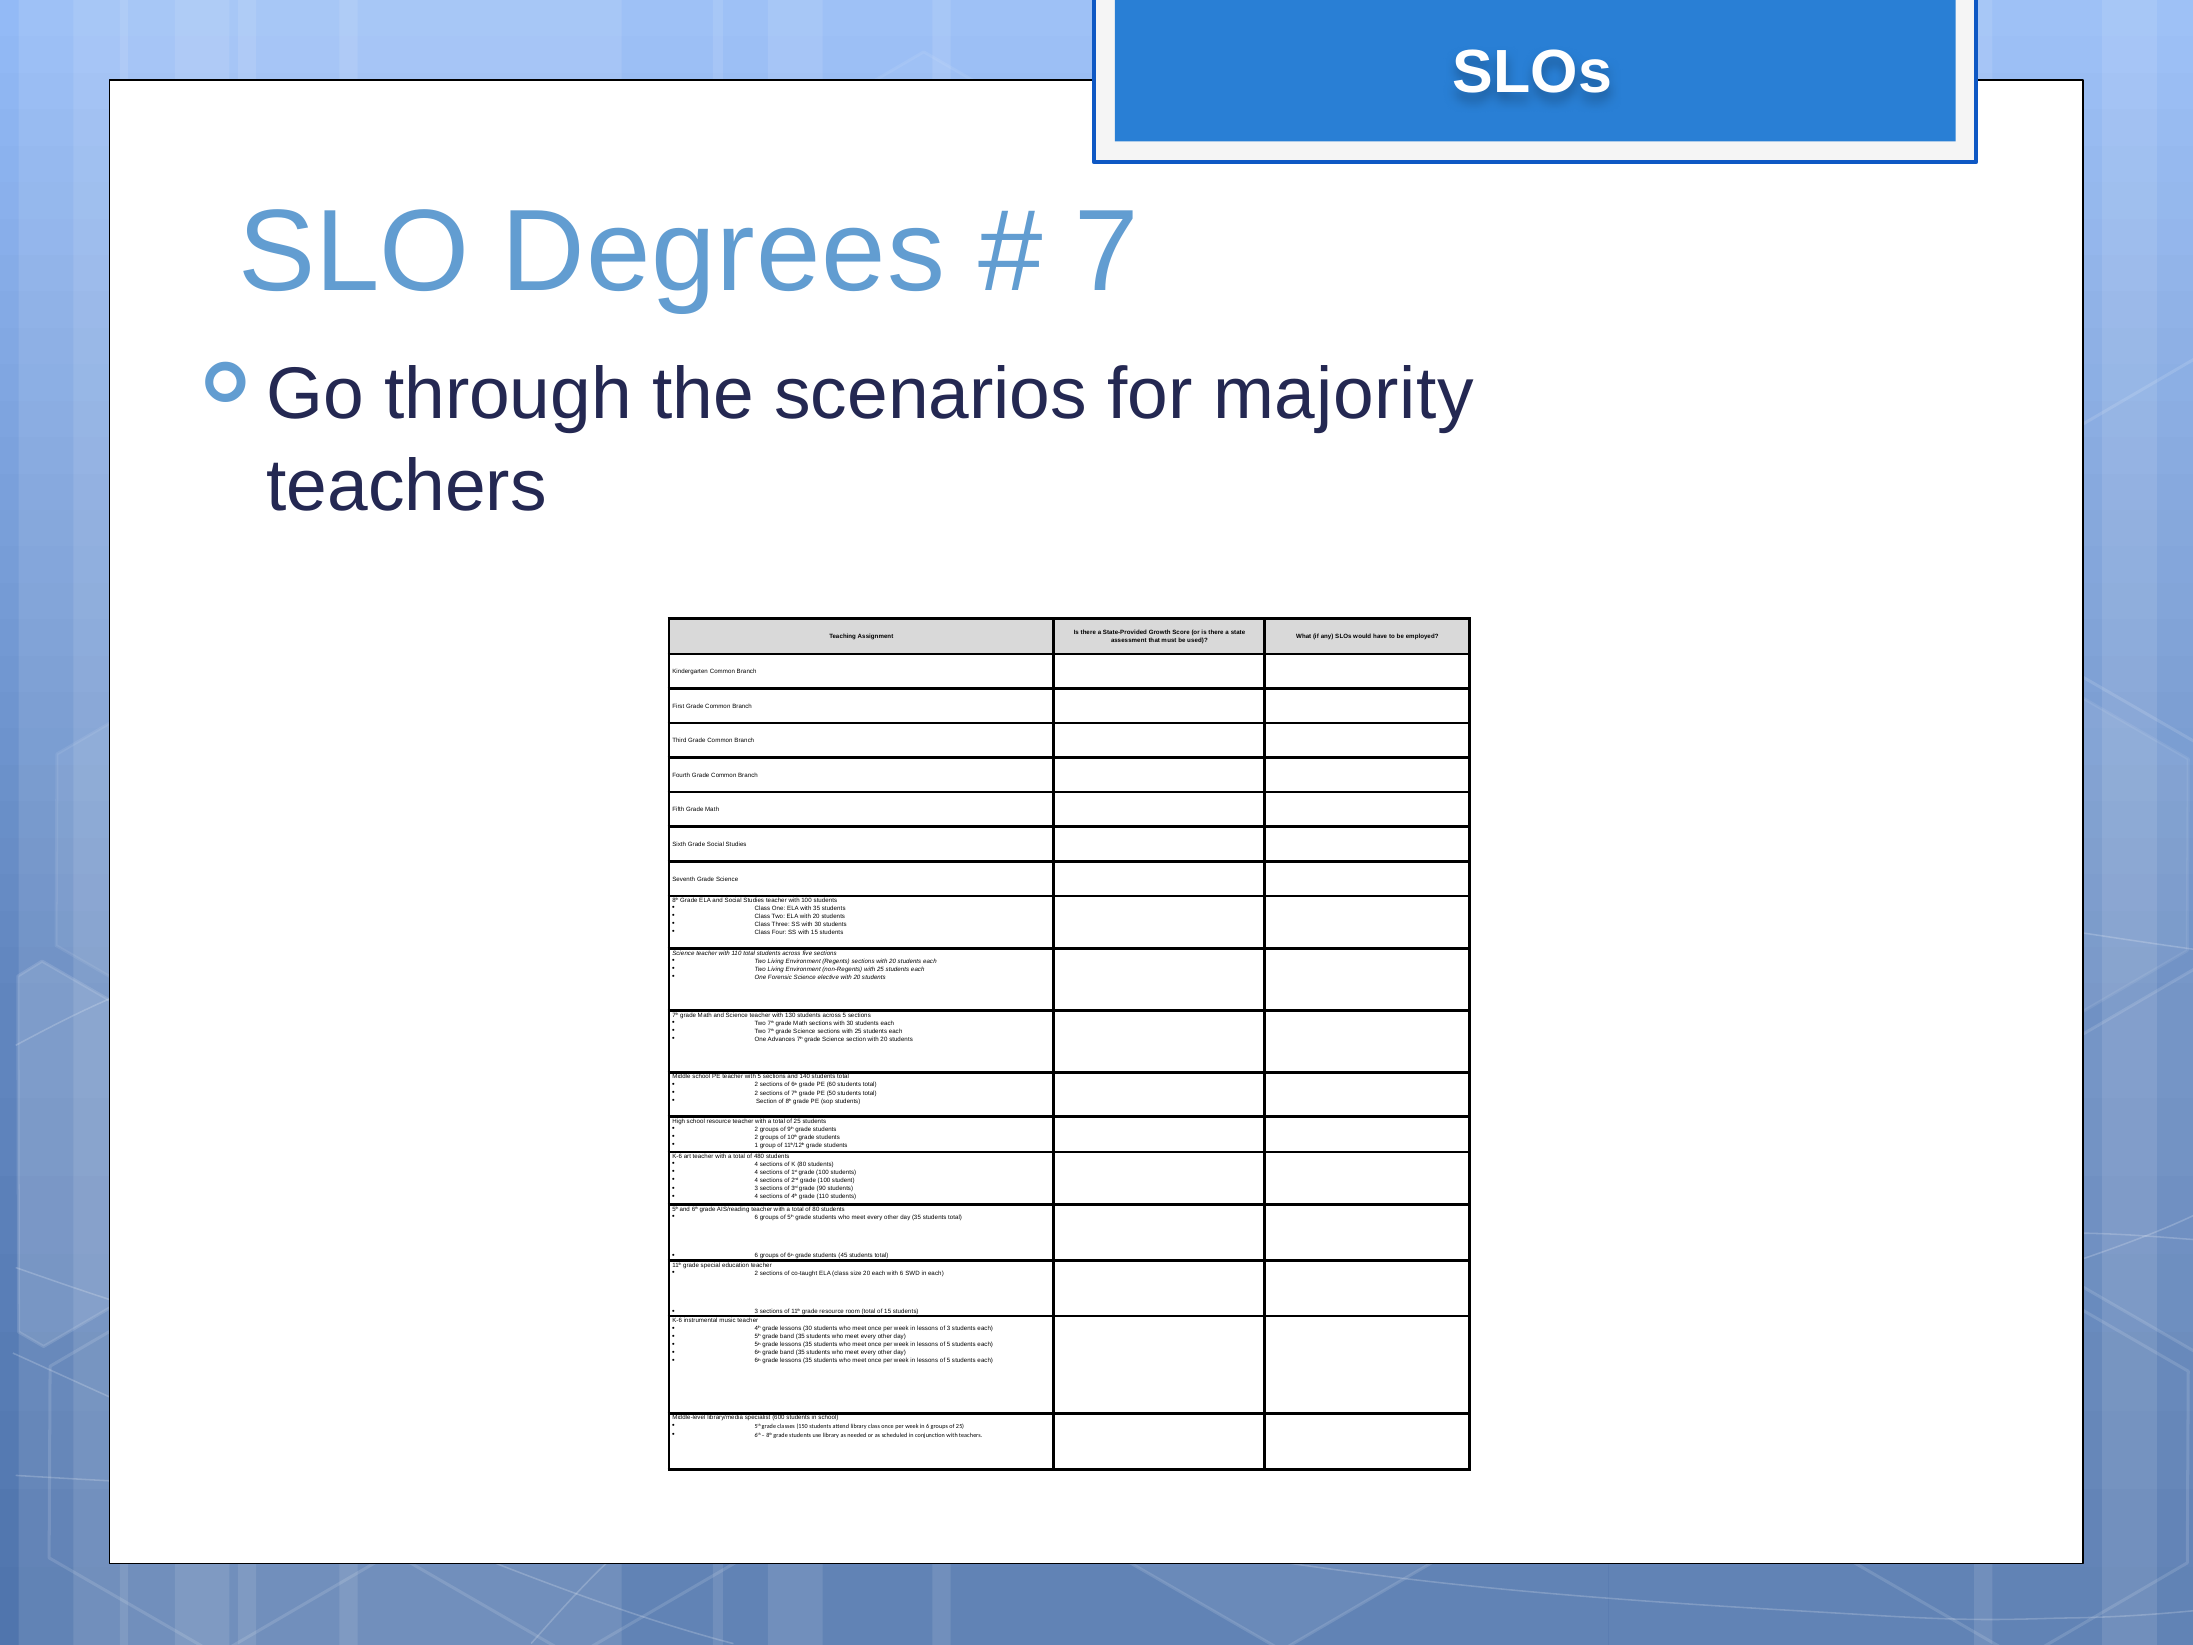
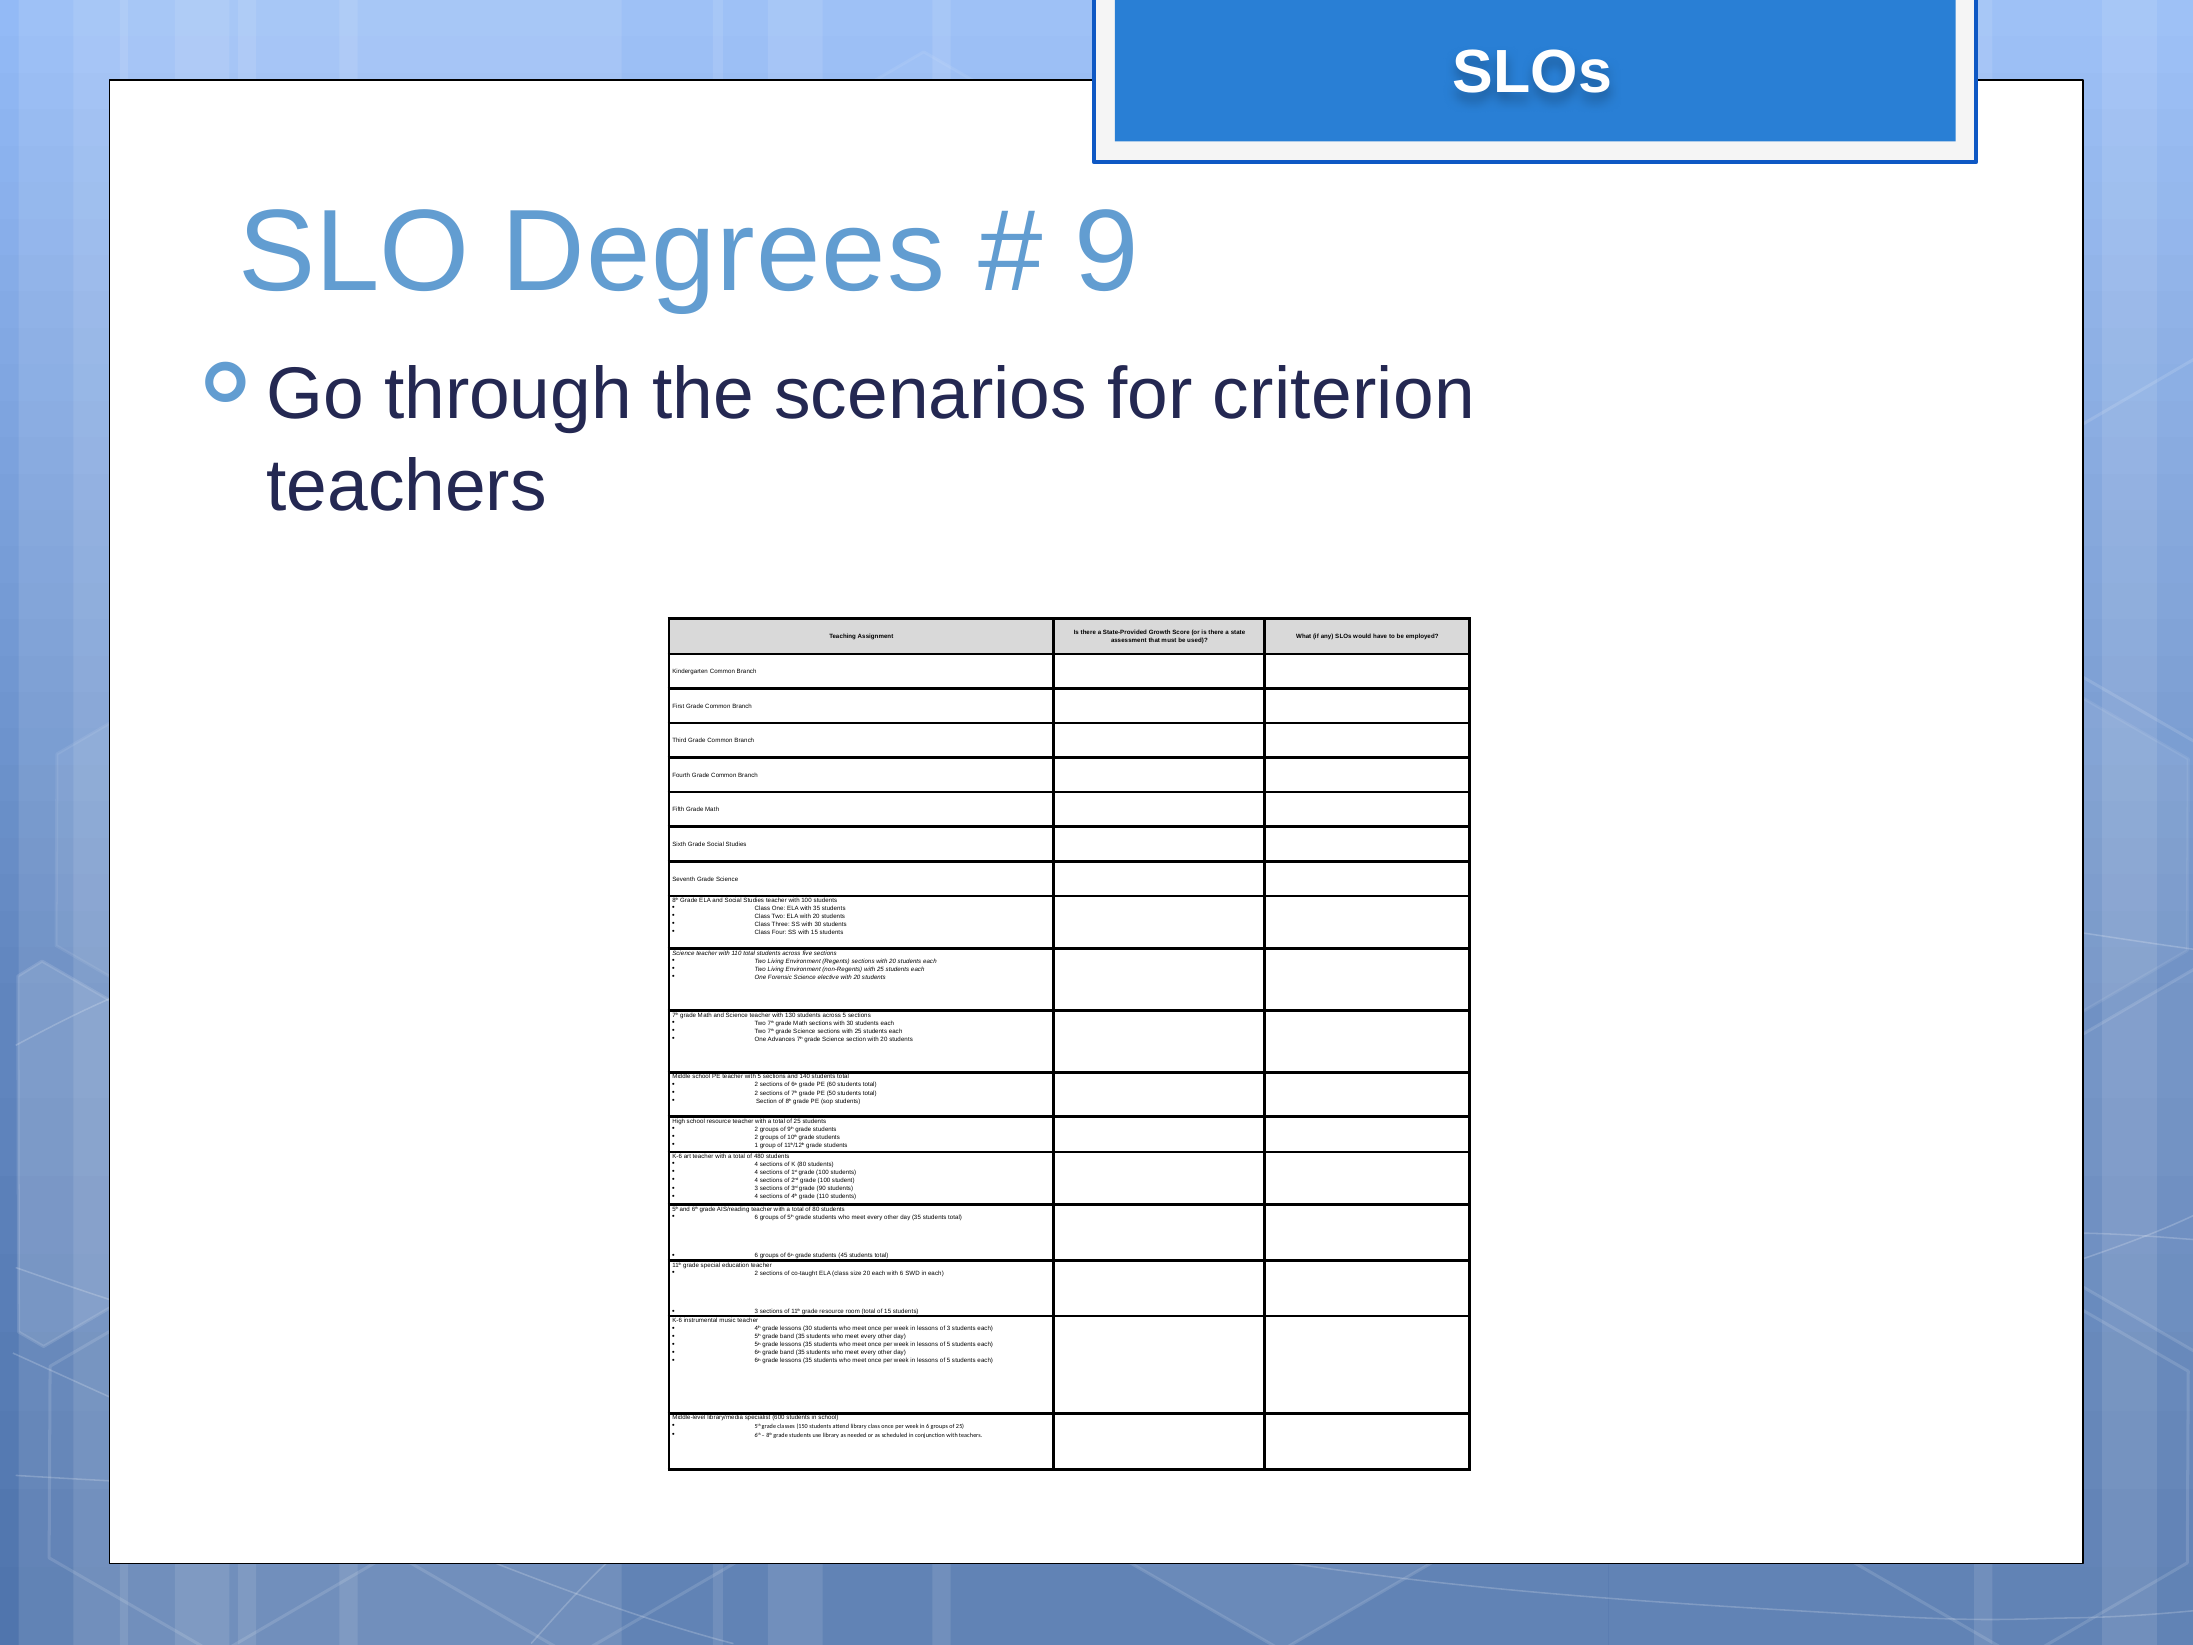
7: 7 -> 9 (1107, 252)
majority: majority -> criterion (1344, 395)
